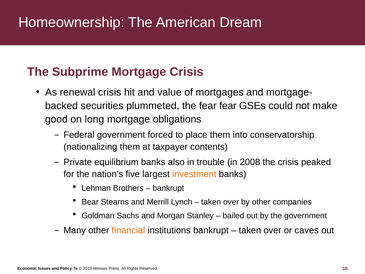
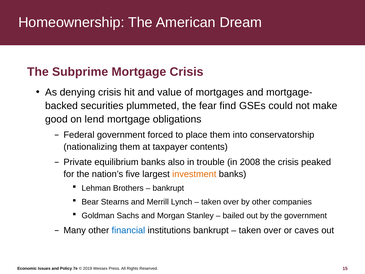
renewal: renewal -> denying (78, 92)
fear fear: fear -> find (228, 106)
long: long -> lend (94, 119)
financial colour: orange -> blue (128, 230)
